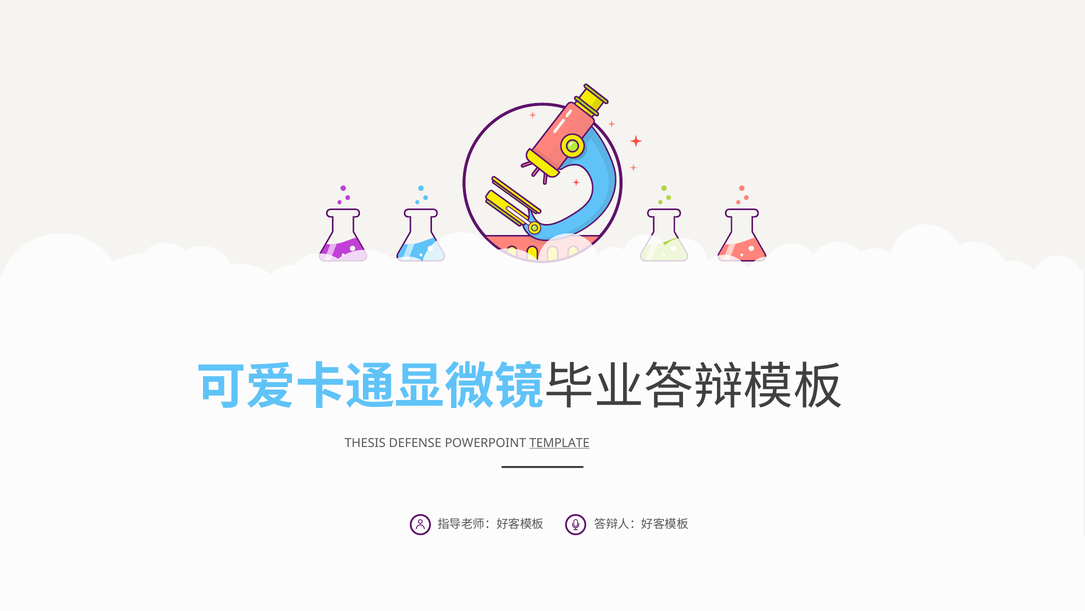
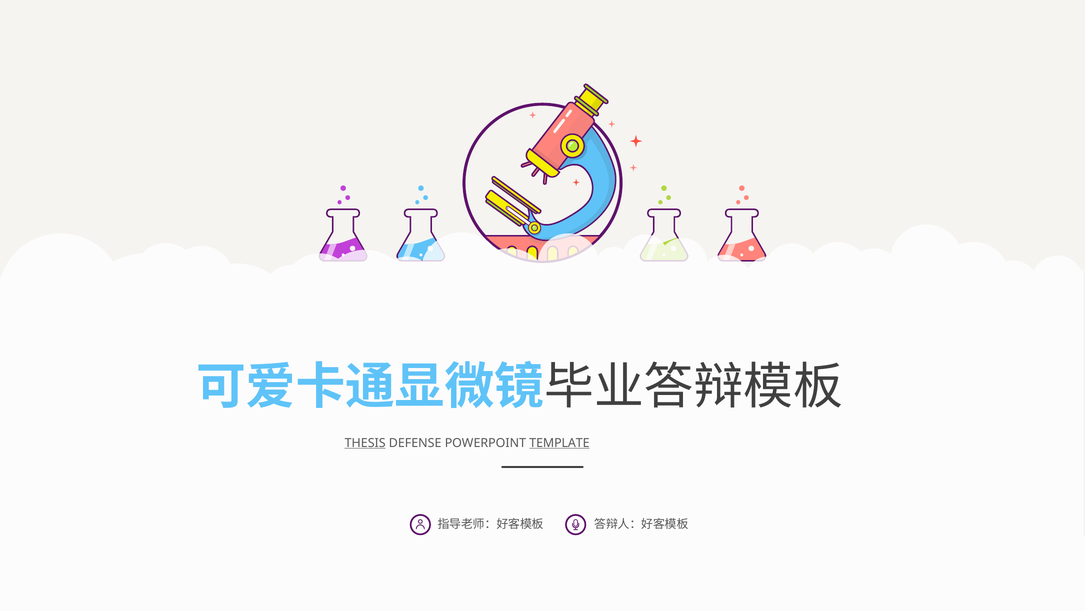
THESIS underline: none -> present (365, 442)
